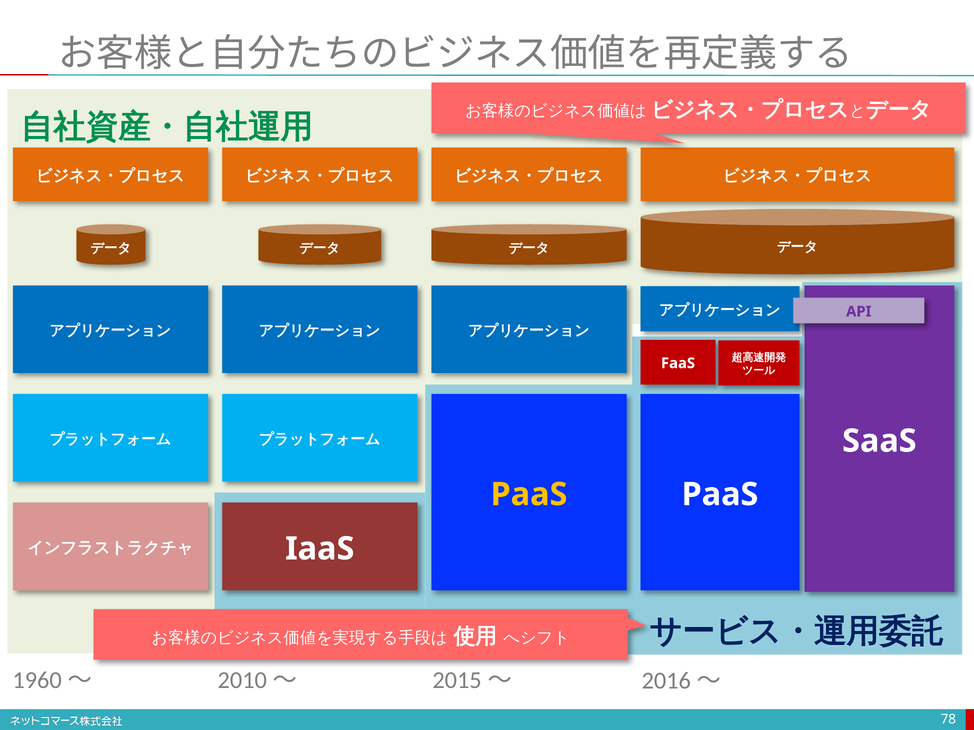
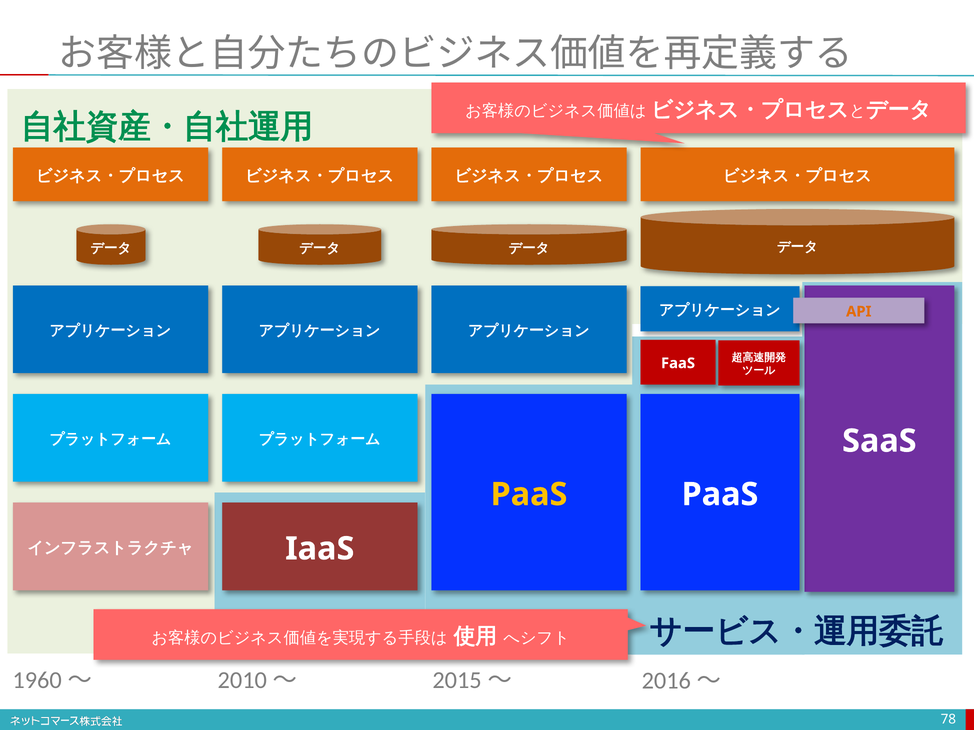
API colour: purple -> orange (859, 312)
